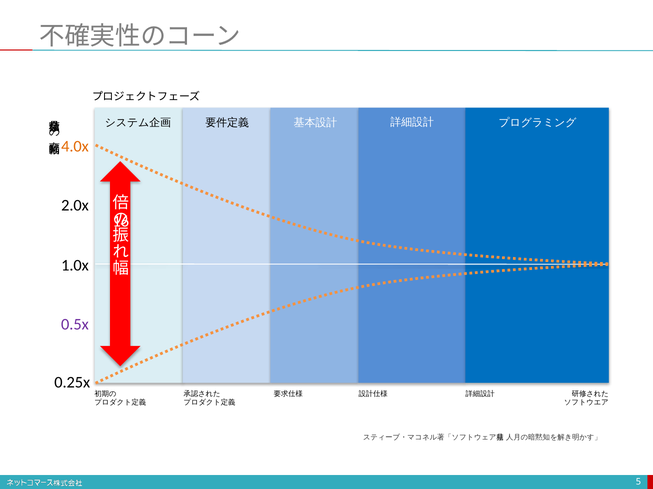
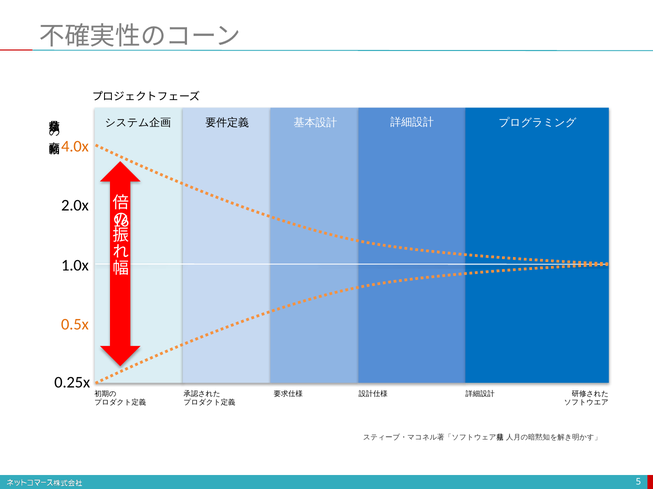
0.5x colour: purple -> orange (75, 325)
